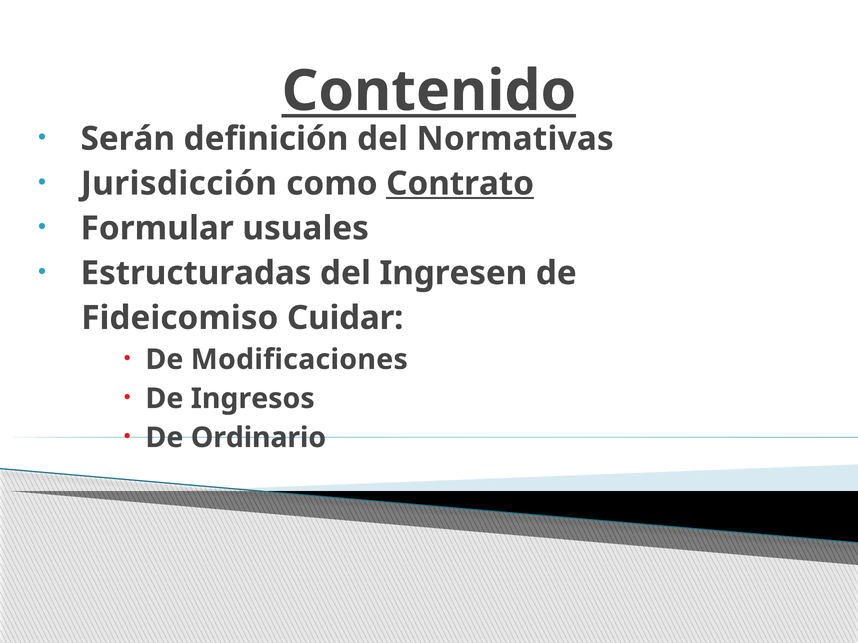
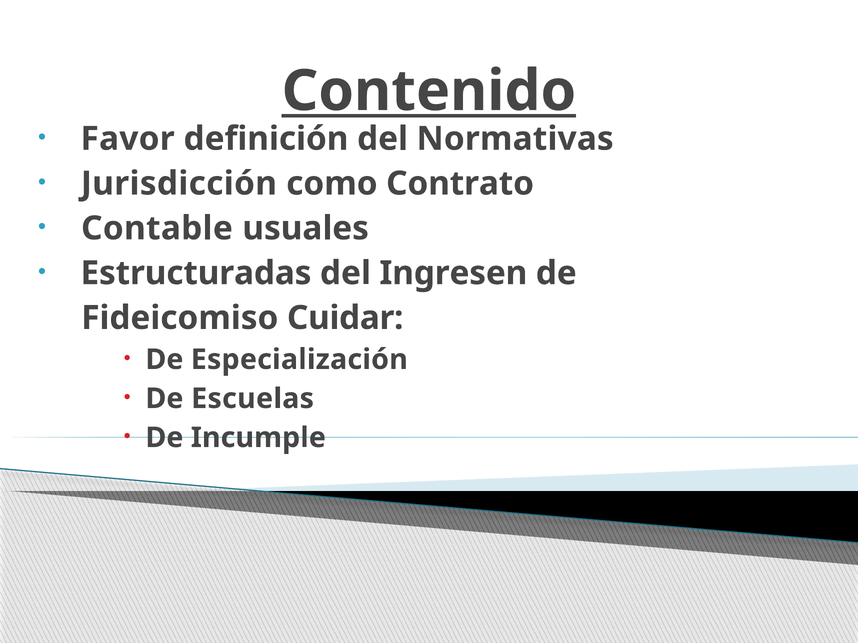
Serán: Serán -> Favor (128, 139)
Contrato underline: present -> none (460, 184)
Formular: Formular -> Contable (157, 229)
Modificaciones: Modificaciones -> Especialización (299, 360)
Ingresos: Ingresos -> Escuelas (253, 399)
Ordinario: Ordinario -> Incumple (258, 438)
